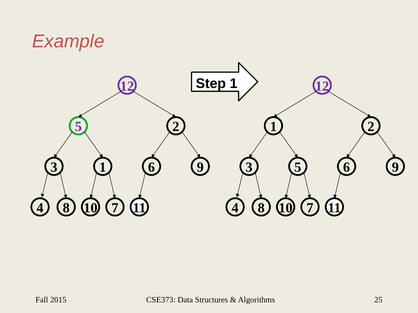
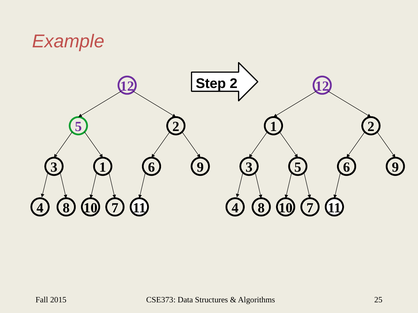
Step 1: 1 -> 2 (234, 84)
